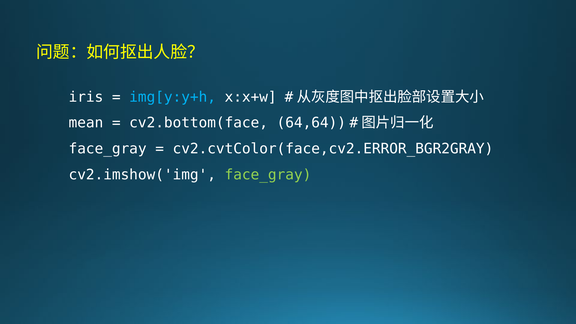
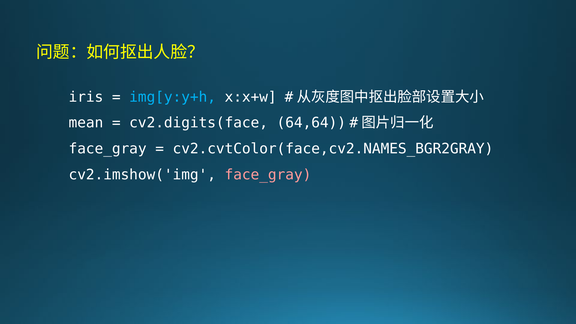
cv2.bottom(face: cv2.bottom(face -> cv2.digits(face (199, 123)
cv2.cvtColor(face,cv2.ERROR_BGR2GRAY: cv2.cvtColor(face,cv2.ERROR_BGR2GRAY -> cv2.cvtColor(face,cv2.NAMES_BGR2GRAY (333, 149)
face_gray colour: light green -> pink (268, 175)
